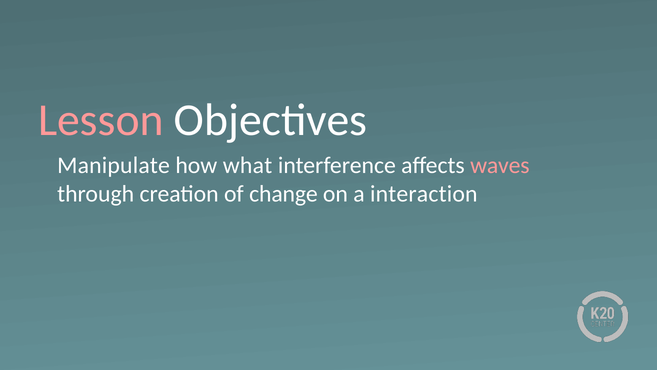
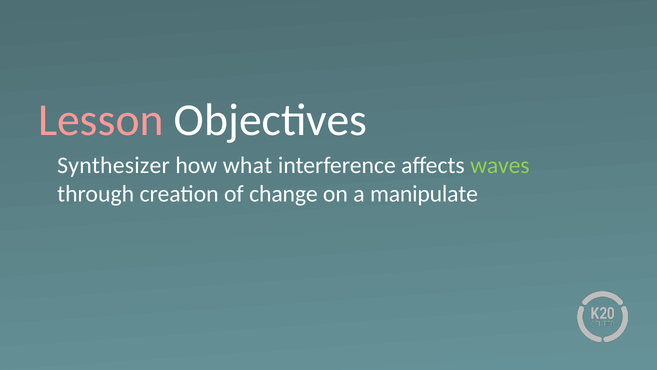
Manipulate: Manipulate -> Synthesizer (114, 165)
waves colour: pink -> light green (500, 165)
interaction: interaction -> manipulate (424, 194)
